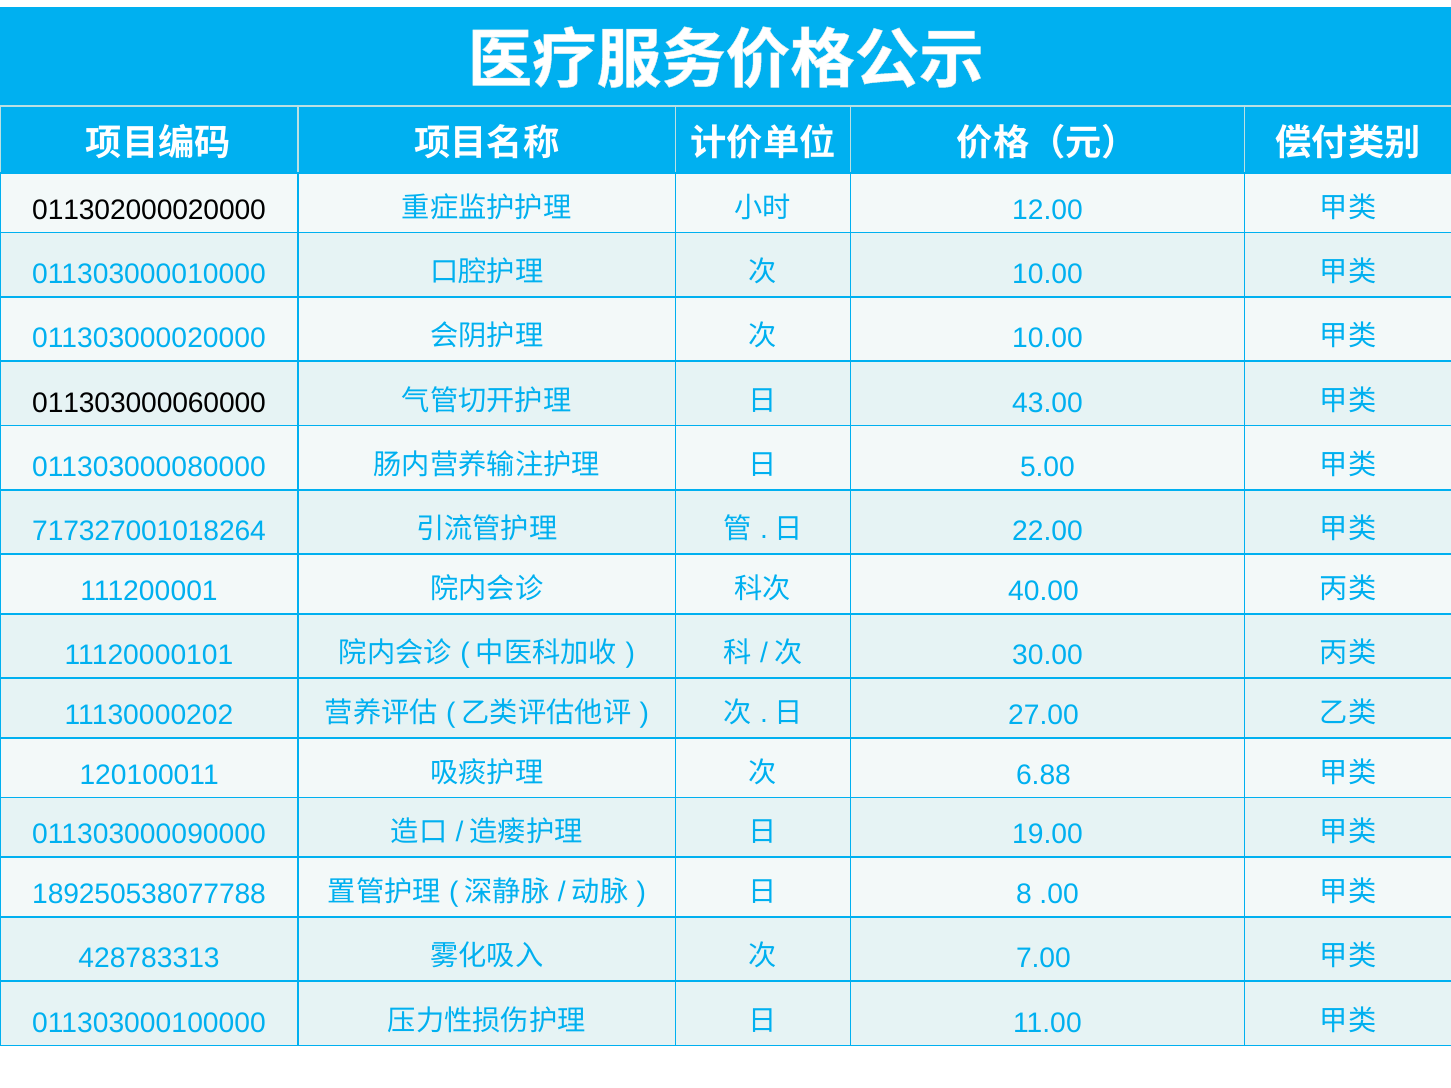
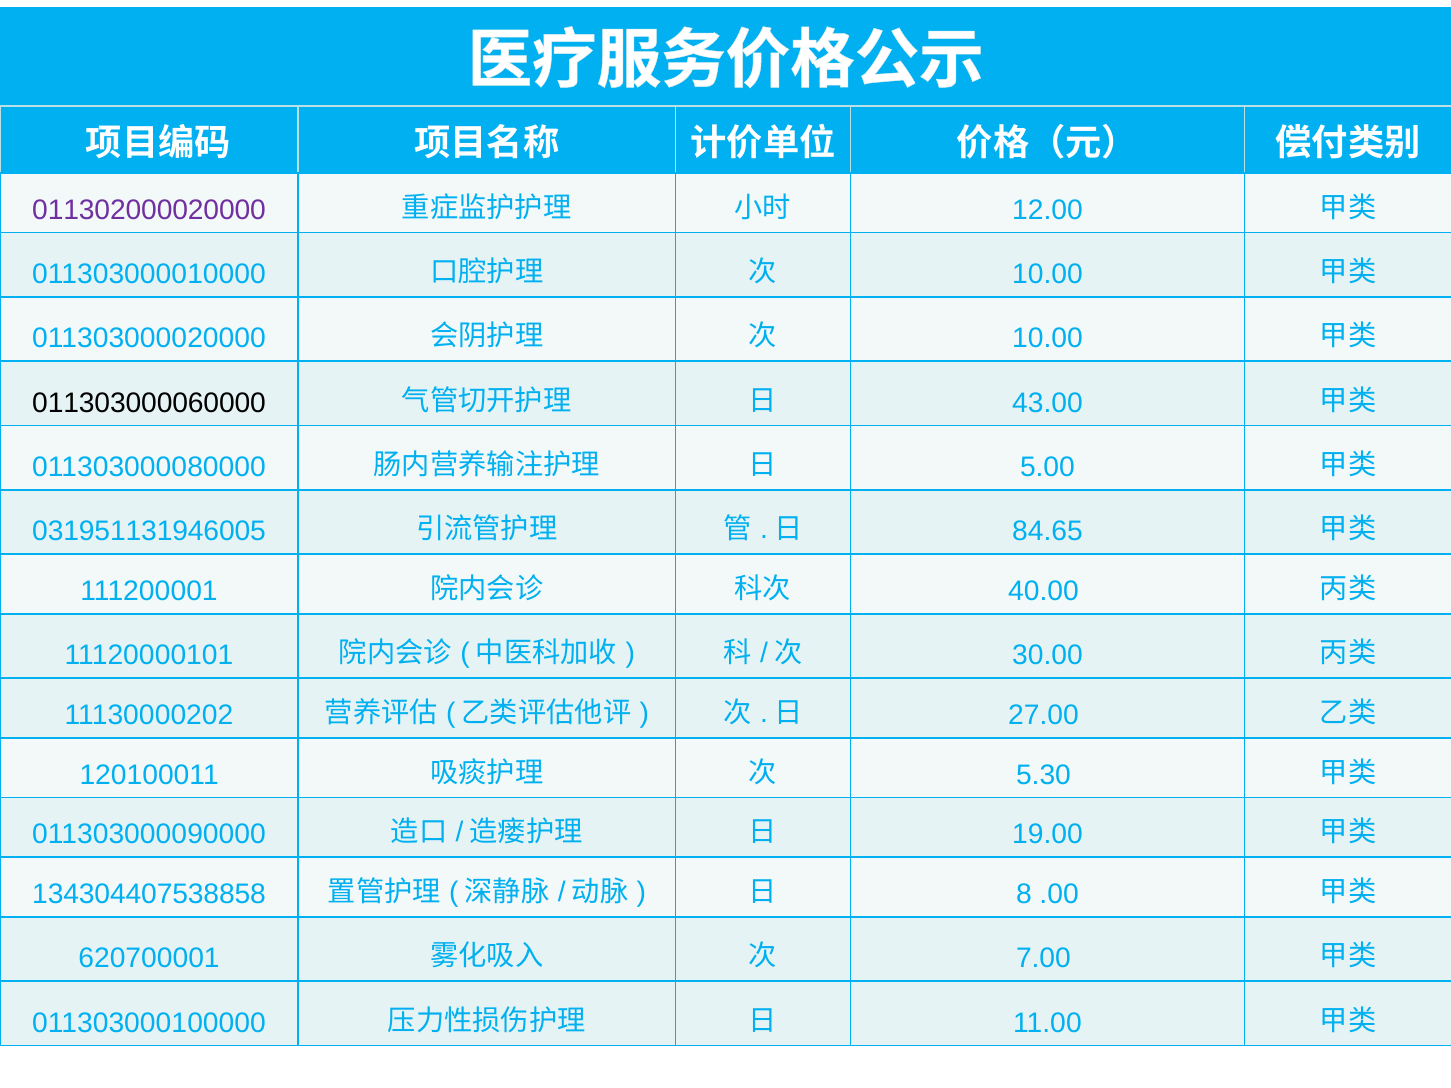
011302000020000 colour: black -> purple (149, 210)
717327001018264: 717327001018264 -> 031951131946005 (149, 532)
22.00: 22.00 -> 84.65 (1047, 532)
6.88: 6.88 -> 5.30 (1043, 775)
189250538077788: 189250538077788 -> 134304407538858 (149, 894)
428783313: 428783313 -> 620700001 (149, 959)
